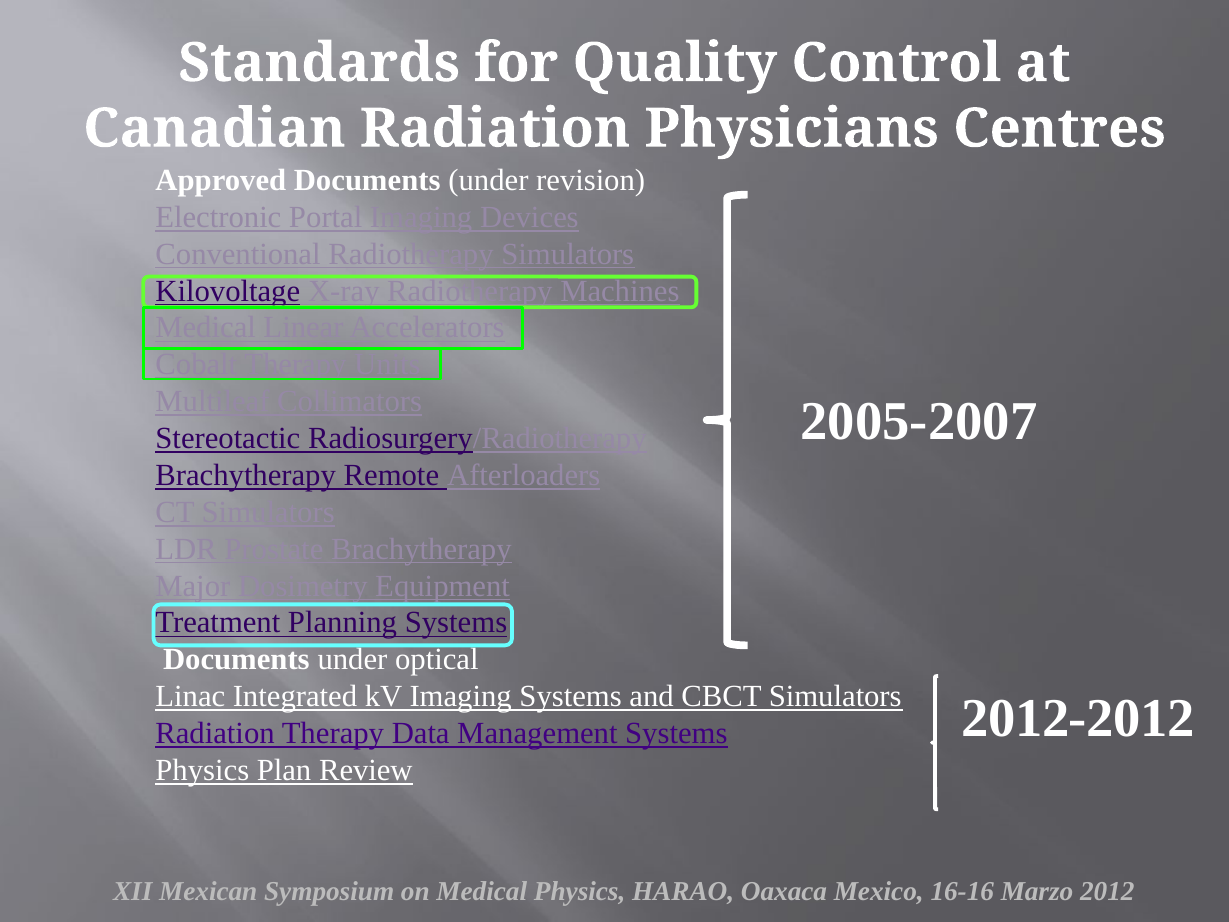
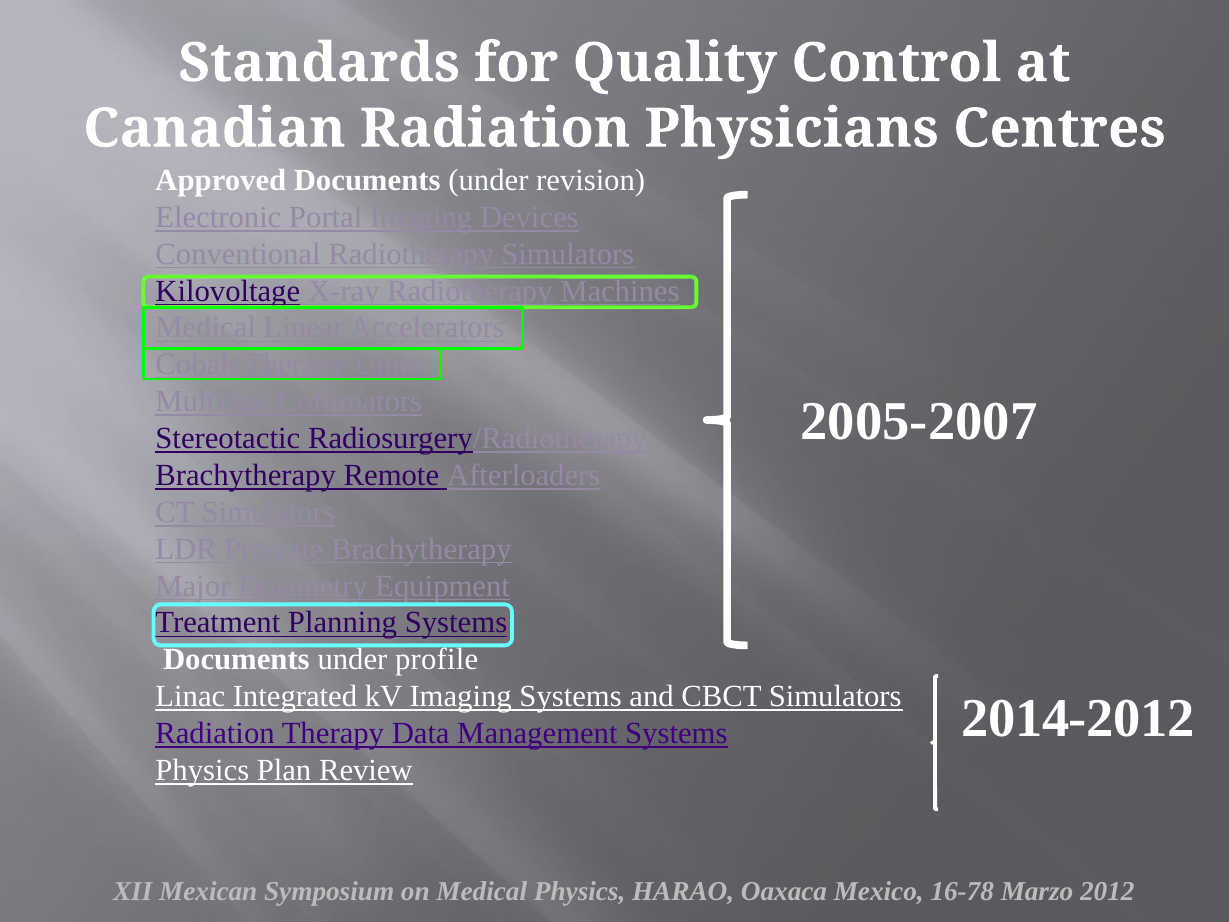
optical: optical -> profile (437, 660)
2012-2012: 2012-2012 -> 2014-2012 (1078, 719)
16-16: 16-16 -> 16-78 (962, 891)
